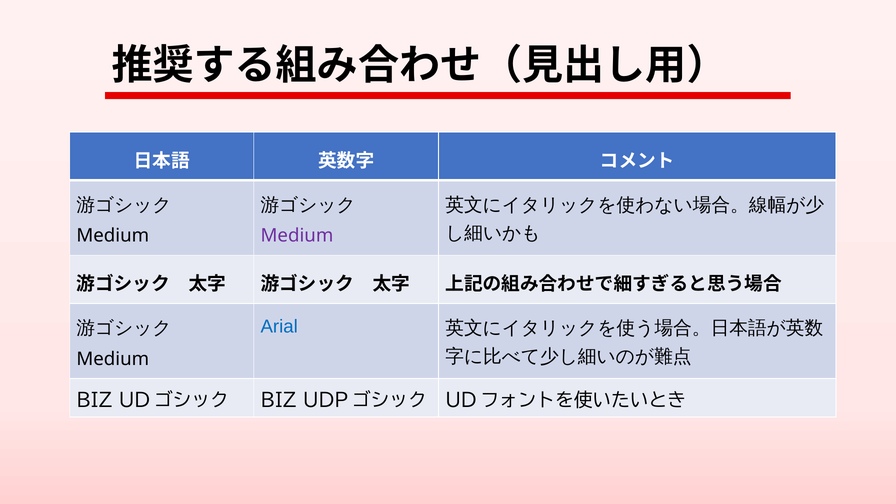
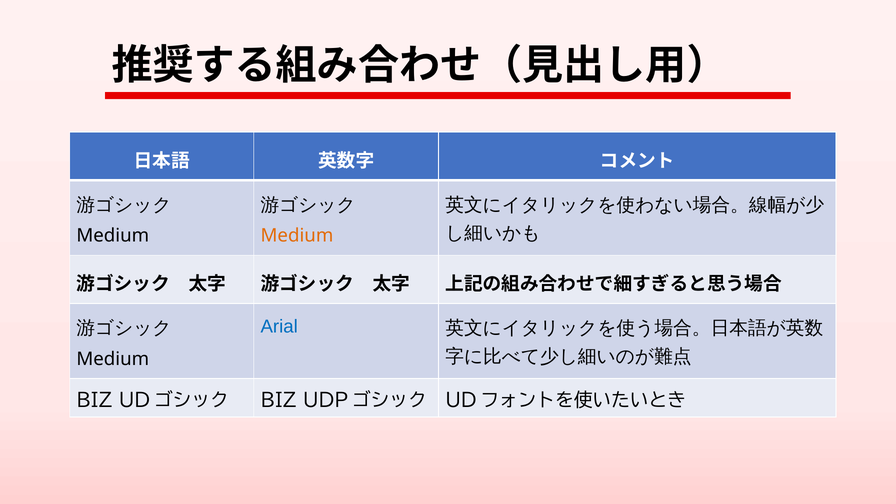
Medium colour: purple -> orange (297, 236)
